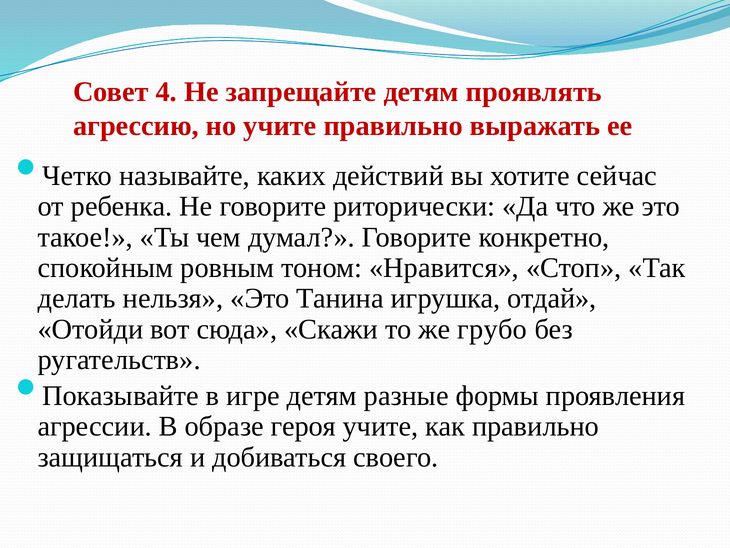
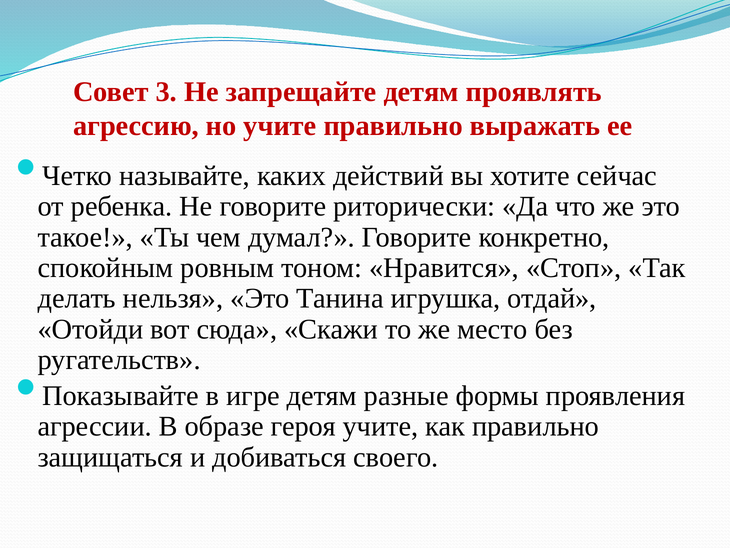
4: 4 -> 3 (166, 92)
грубо: грубо -> место (492, 329)
